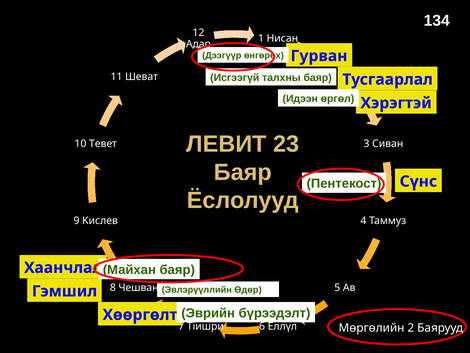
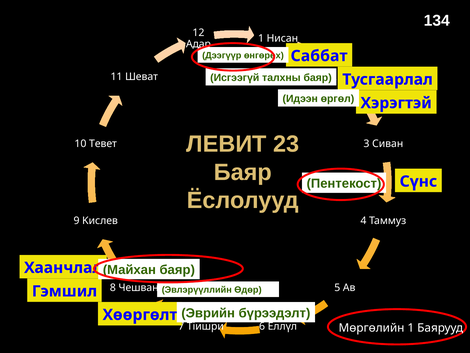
Гурван: Гурван -> Саббат (319, 56)
Мөргөлийн 2: 2 -> 1 (411, 327)
